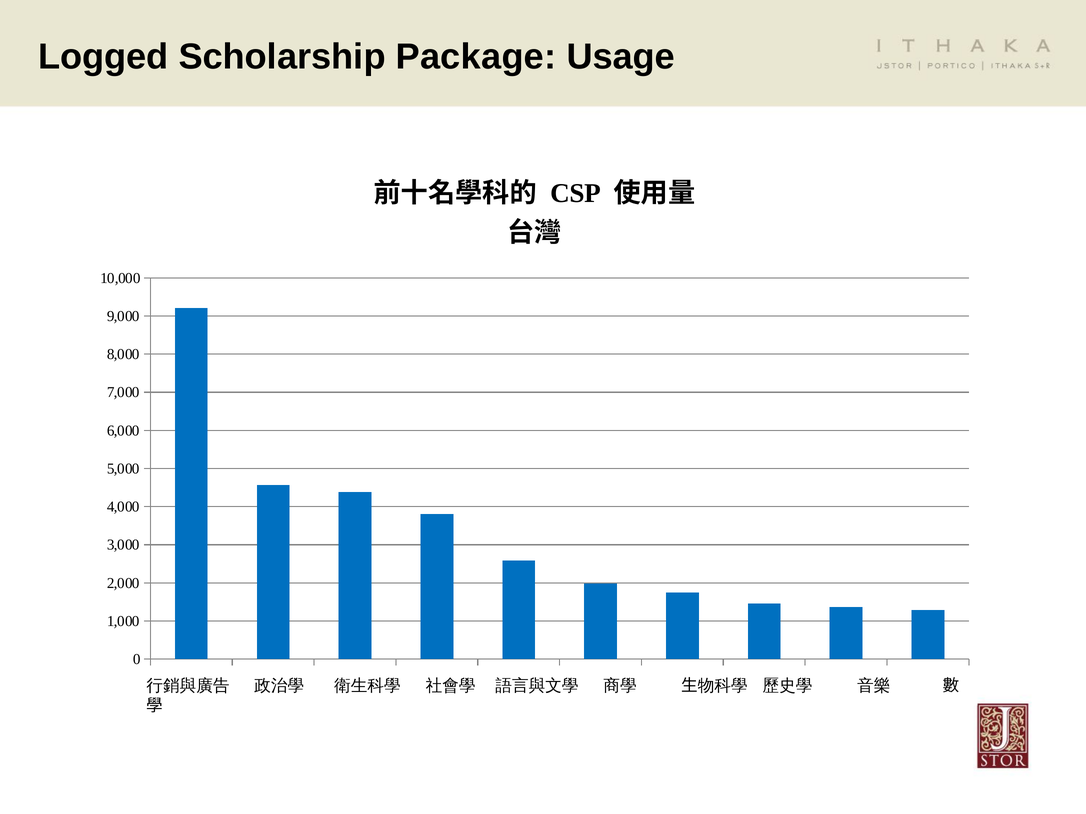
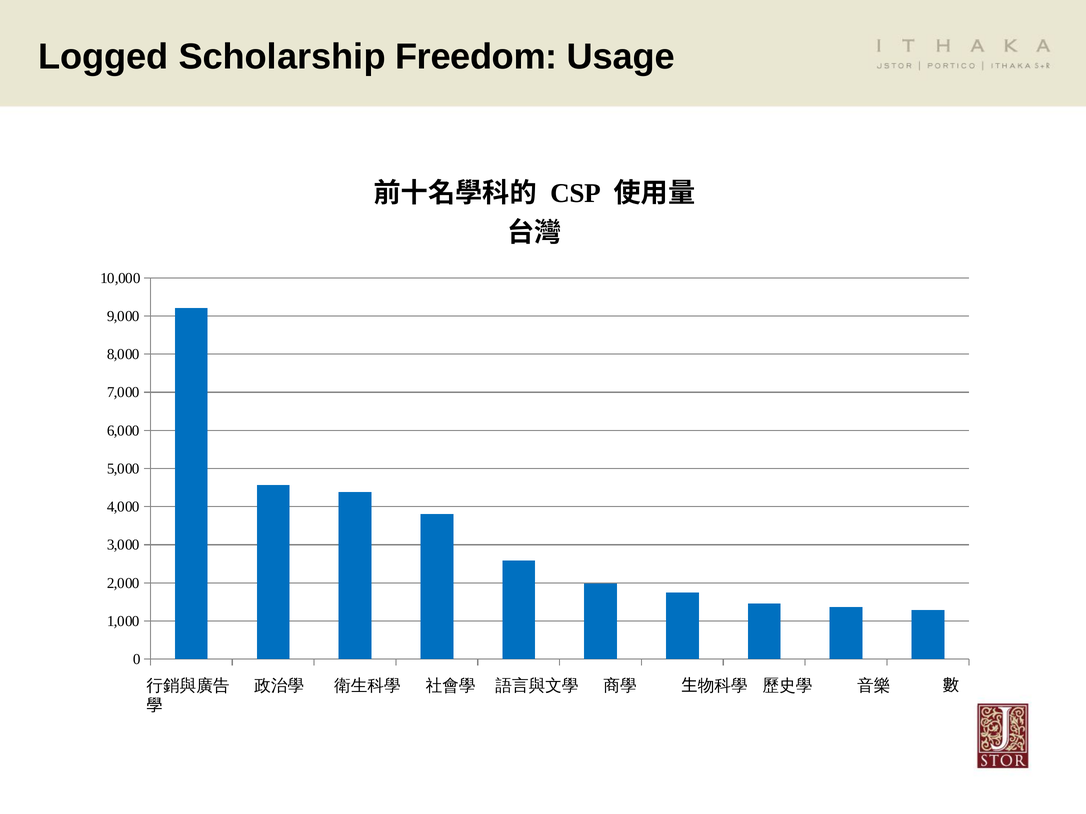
Package: Package -> Freedom (476, 57)
